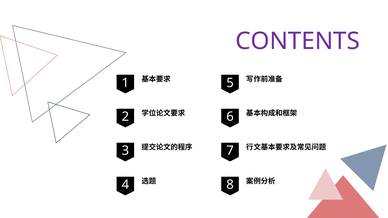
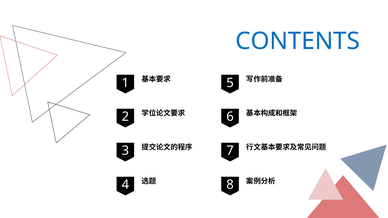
CONTENTS colour: purple -> blue (298, 41)
